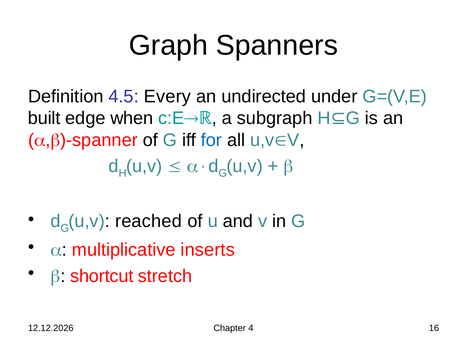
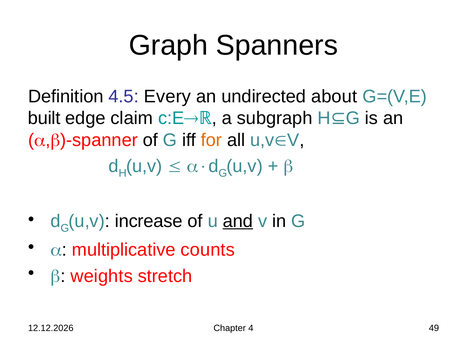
under: under -> about (334, 96)
when: when -> claim (132, 118)
for colour: blue -> orange (211, 140)
reached: reached -> increase (149, 221)
and underline: none -> present (238, 221)
inserts: inserts -> counts (208, 249)
shortcut: shortcut -> weights (102, 275)
16: 16 -> 49 (434, 327)
